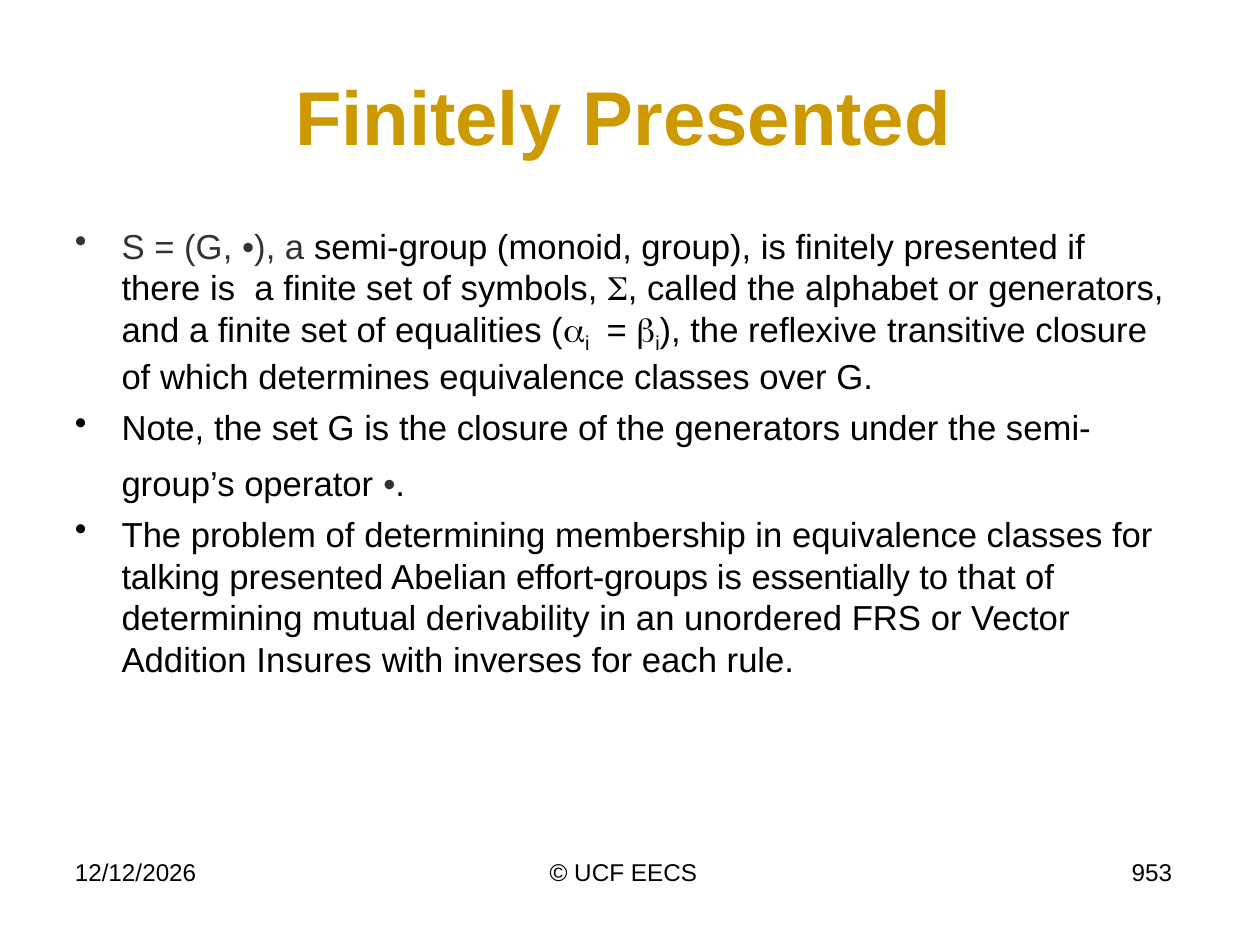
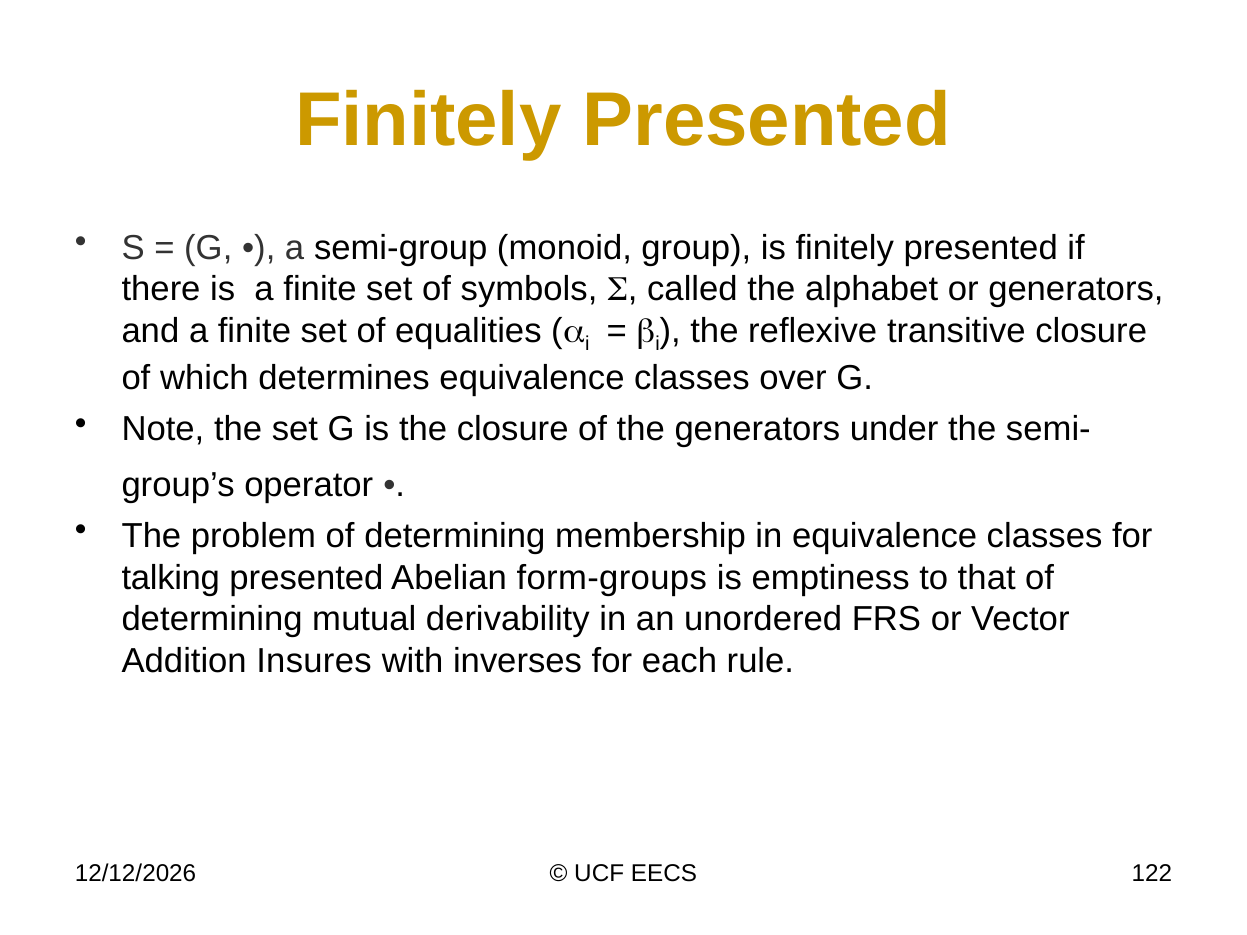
effort-groups: effort-groups -> form-groups (612, 578)
essentially: essentially -> emptiness (831, 578)
953: 953 -> 122 (1152, 874)
